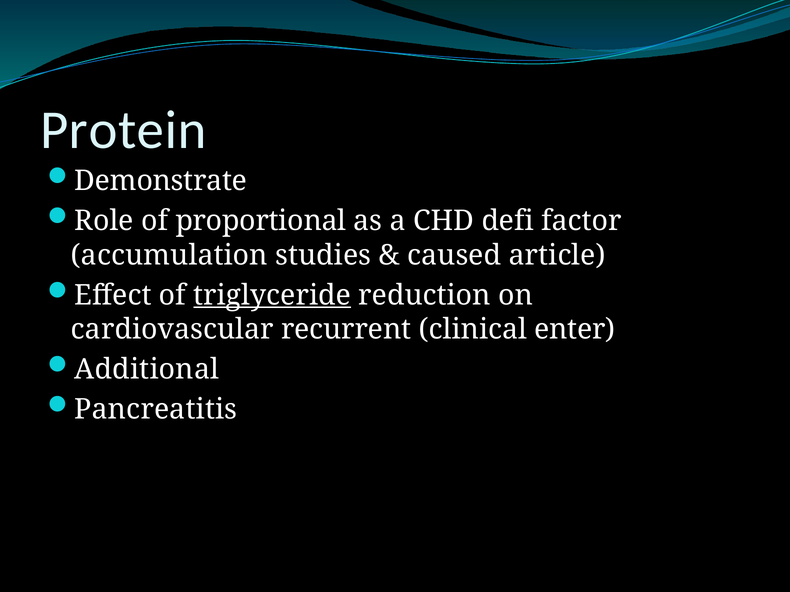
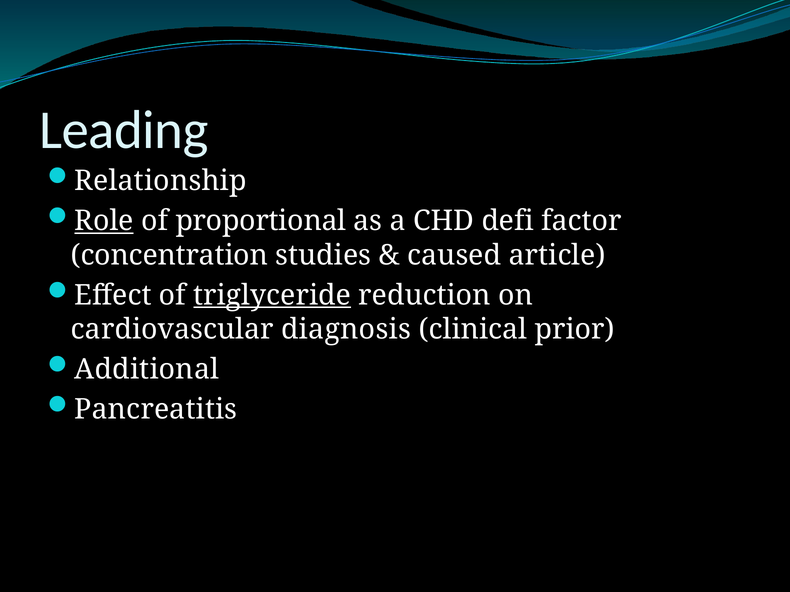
Protein: Protein -> Leading (124, 130)
Demonstrate: Demonstrate -> Relationship (161, 181)
Role underline: none -> present (104, 221)
accumulation: accumulation -> concentration (170, 255)
recurrent: recurrent -> diagnosis (346, 330)
enter: enter -> prior (575, 330)
